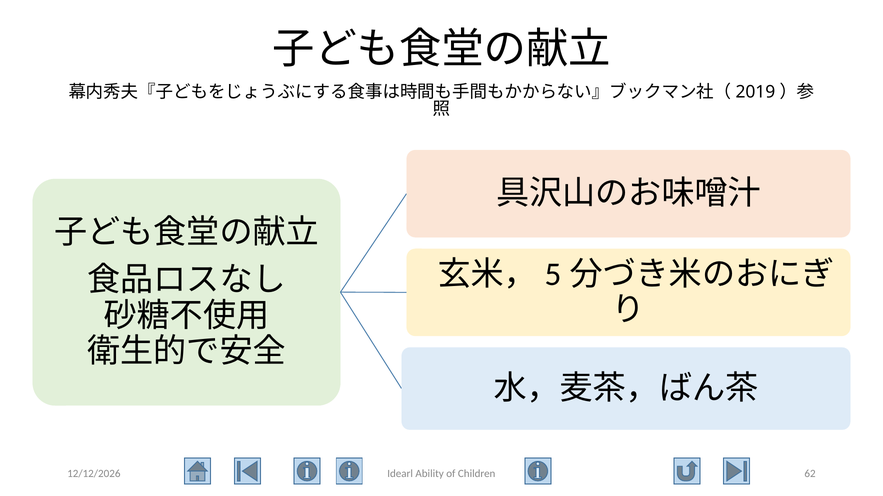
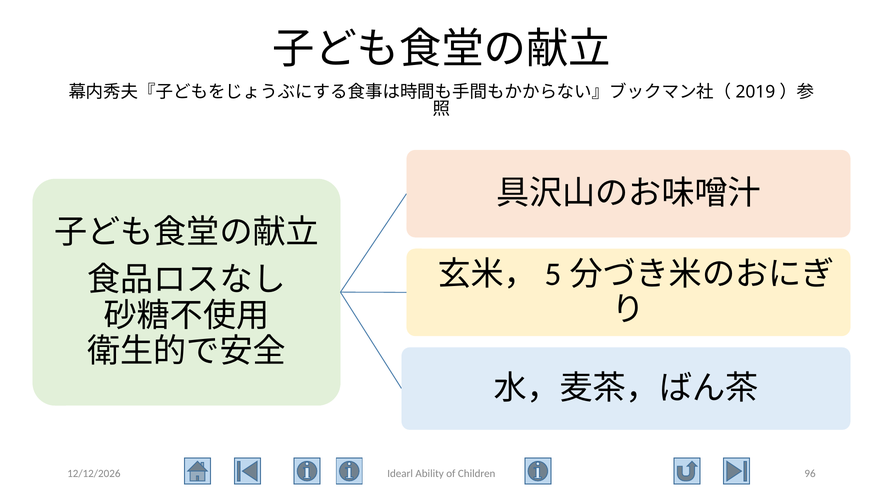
62: 62 -> 96 (810, 474)
